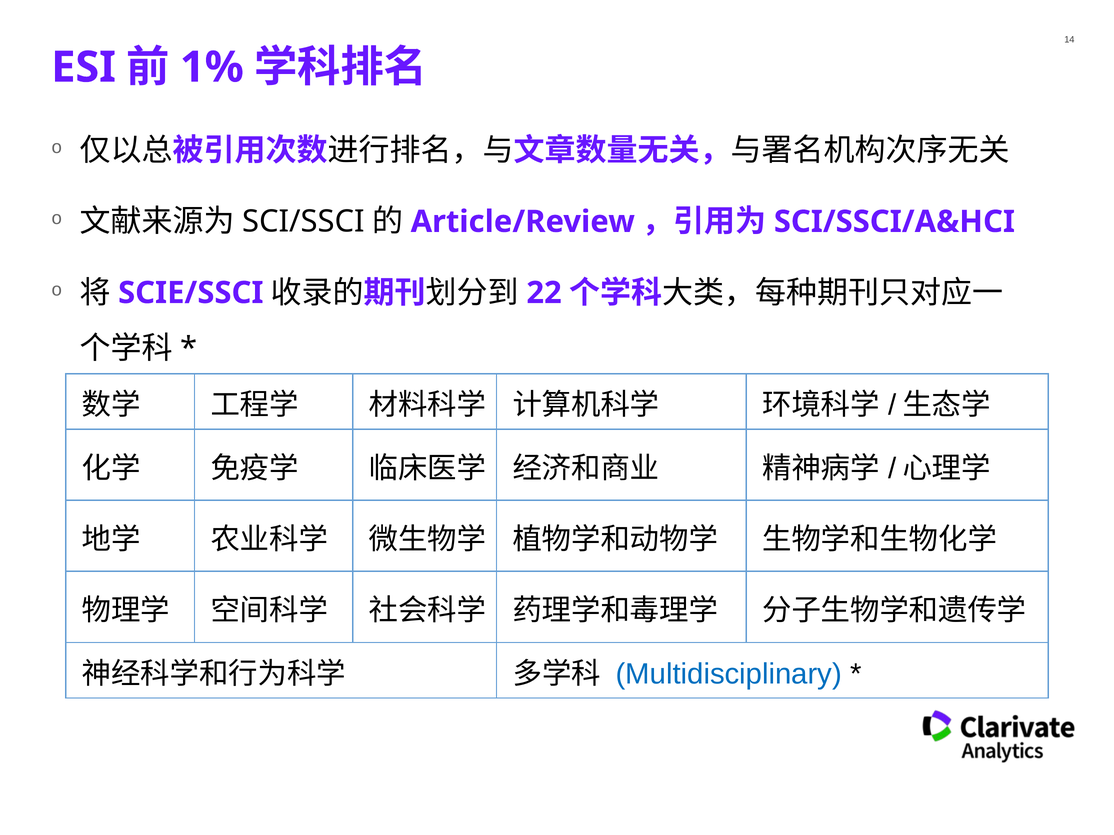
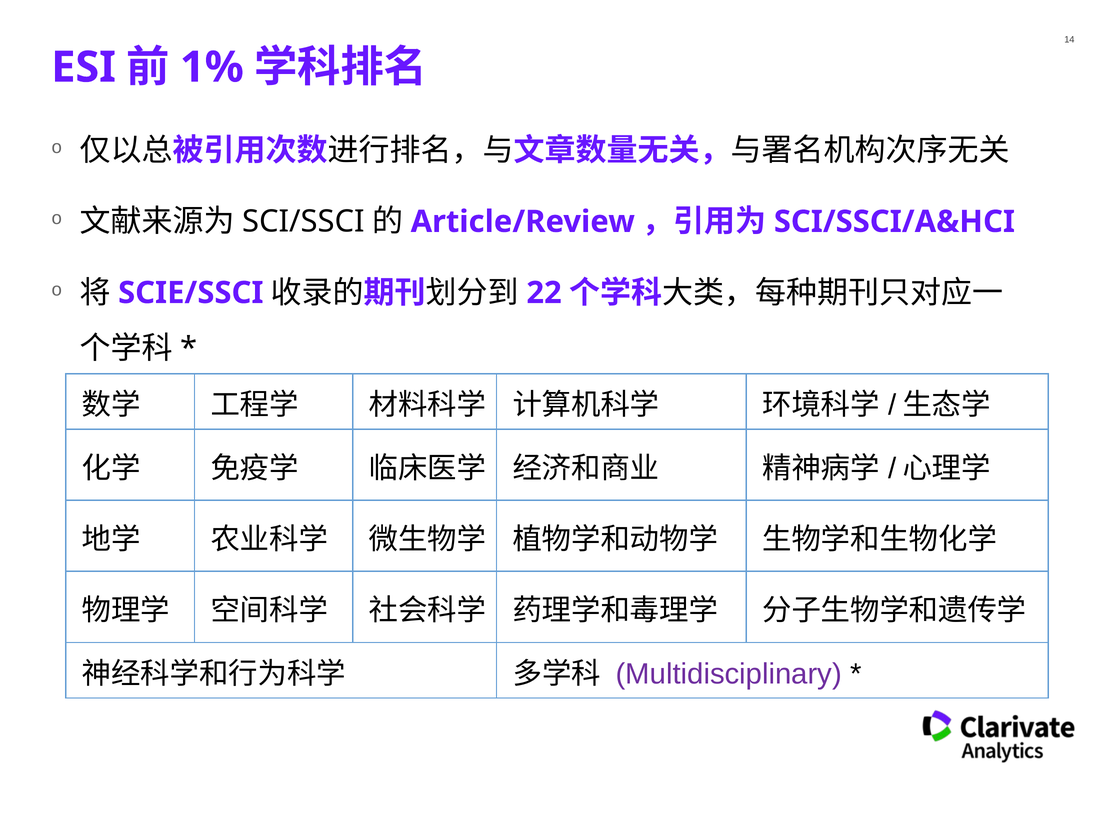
Multidisciplinary colour: blue -> purple (729, 674)
